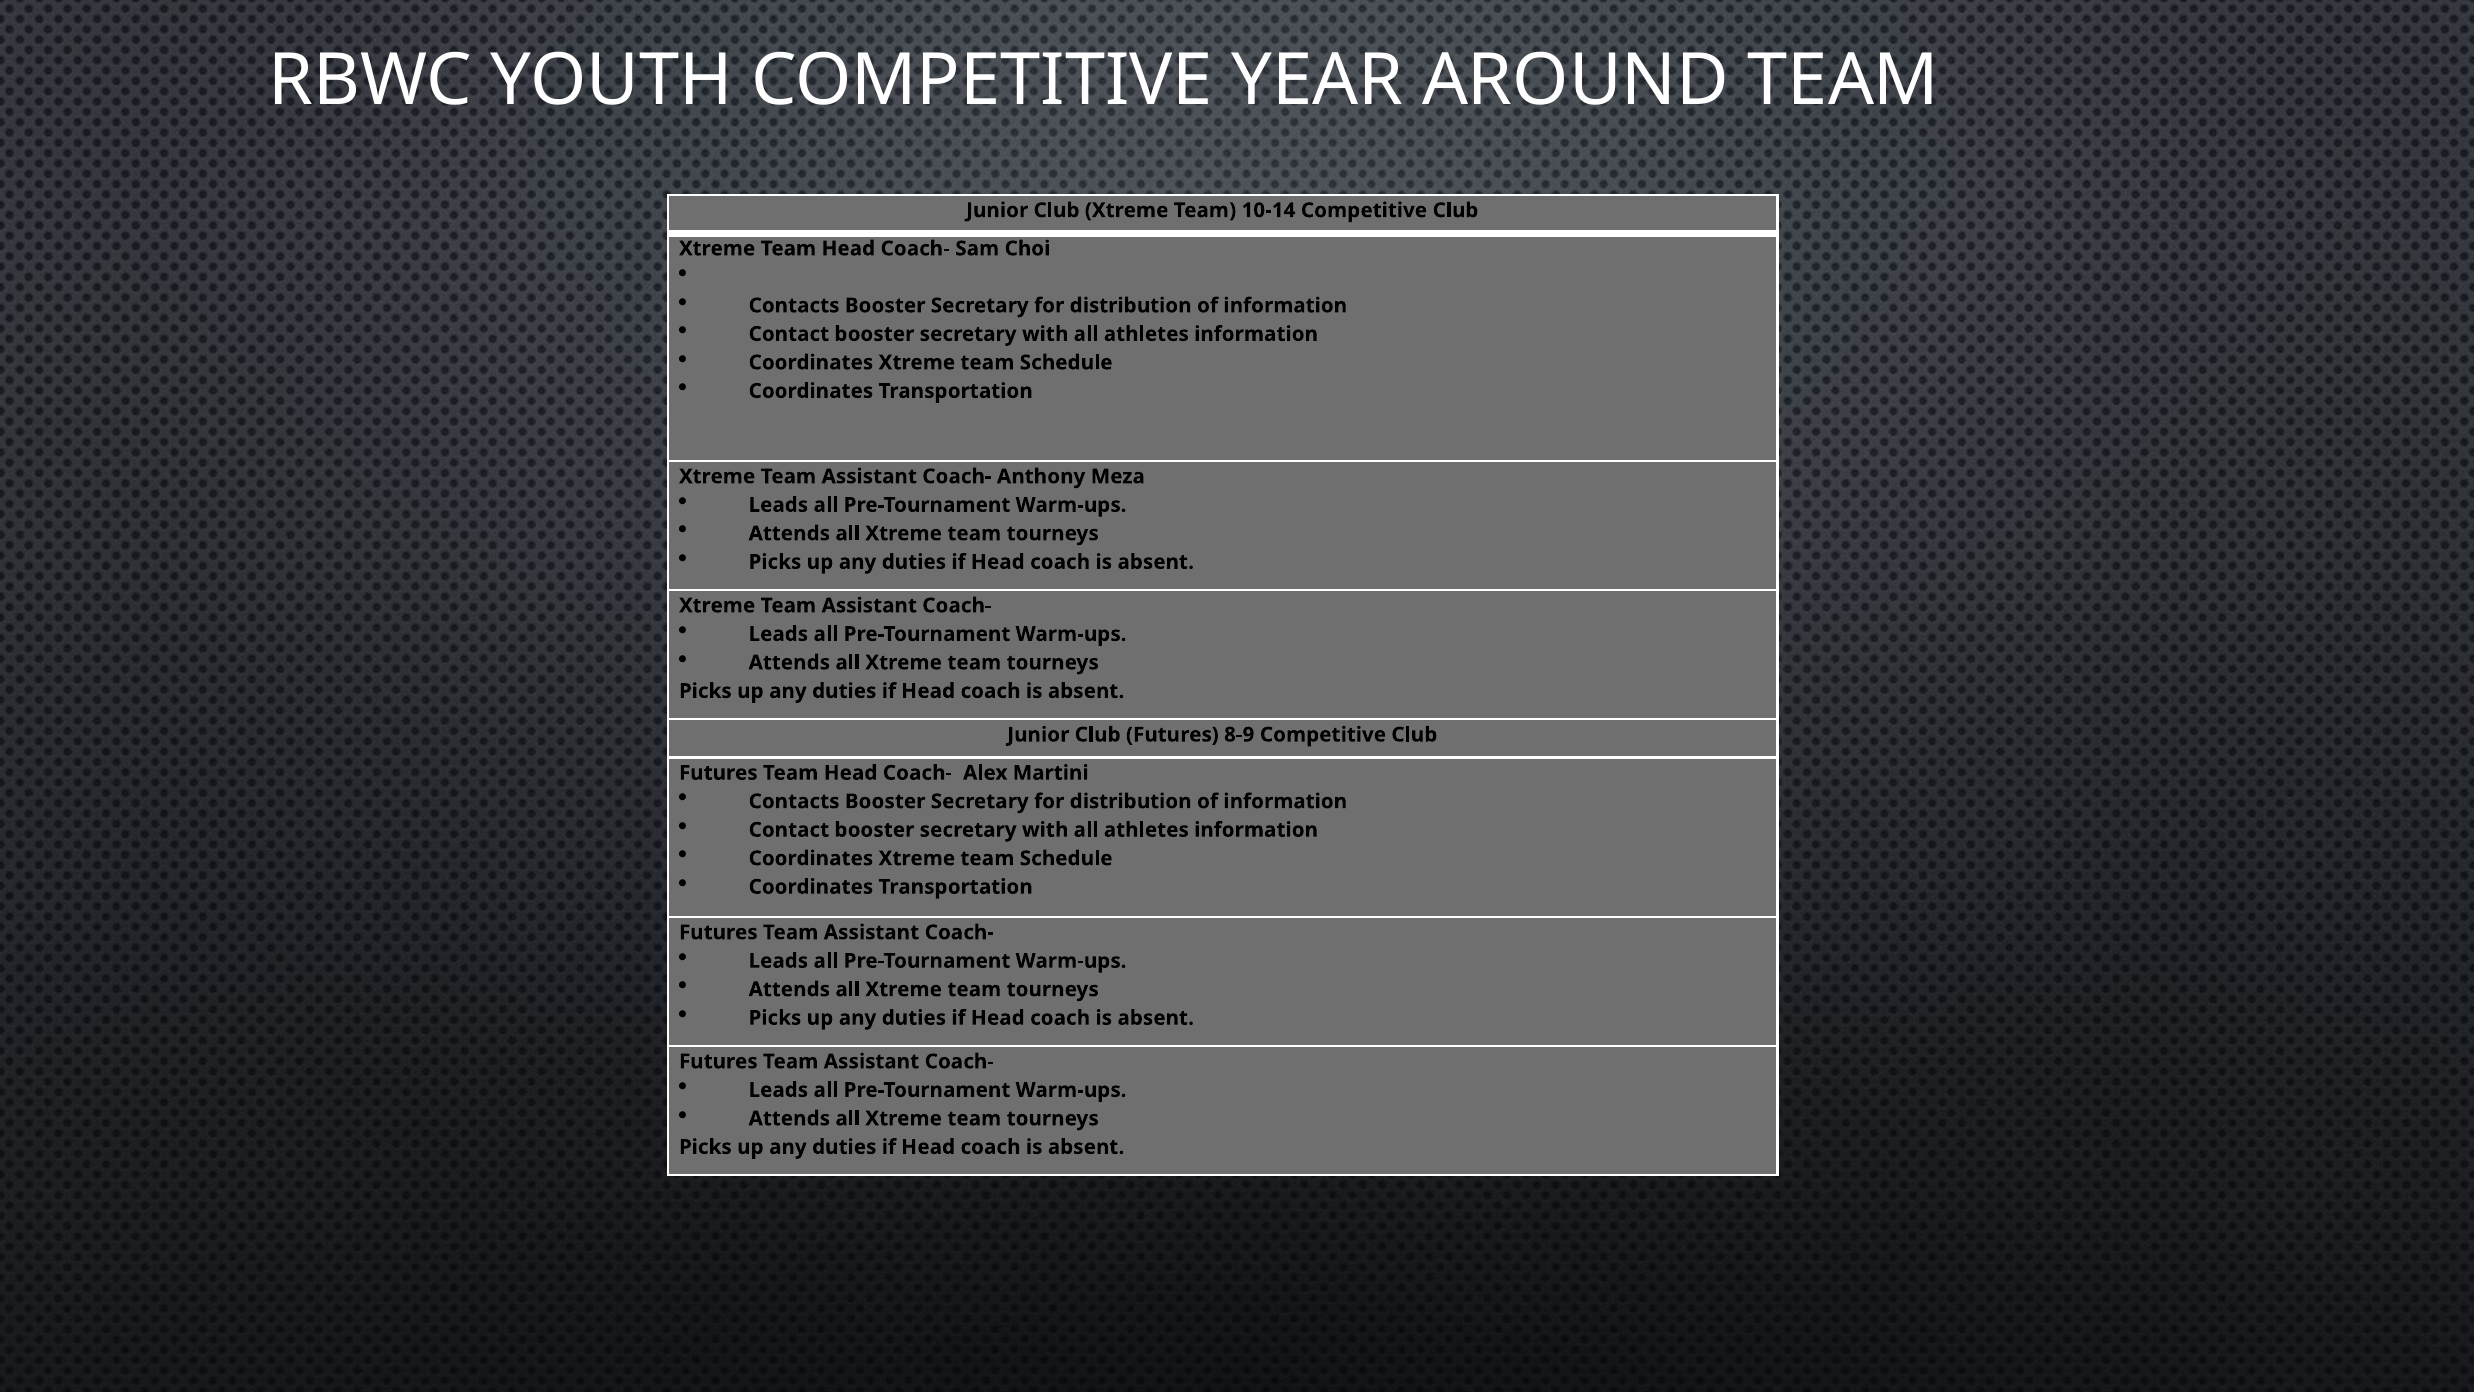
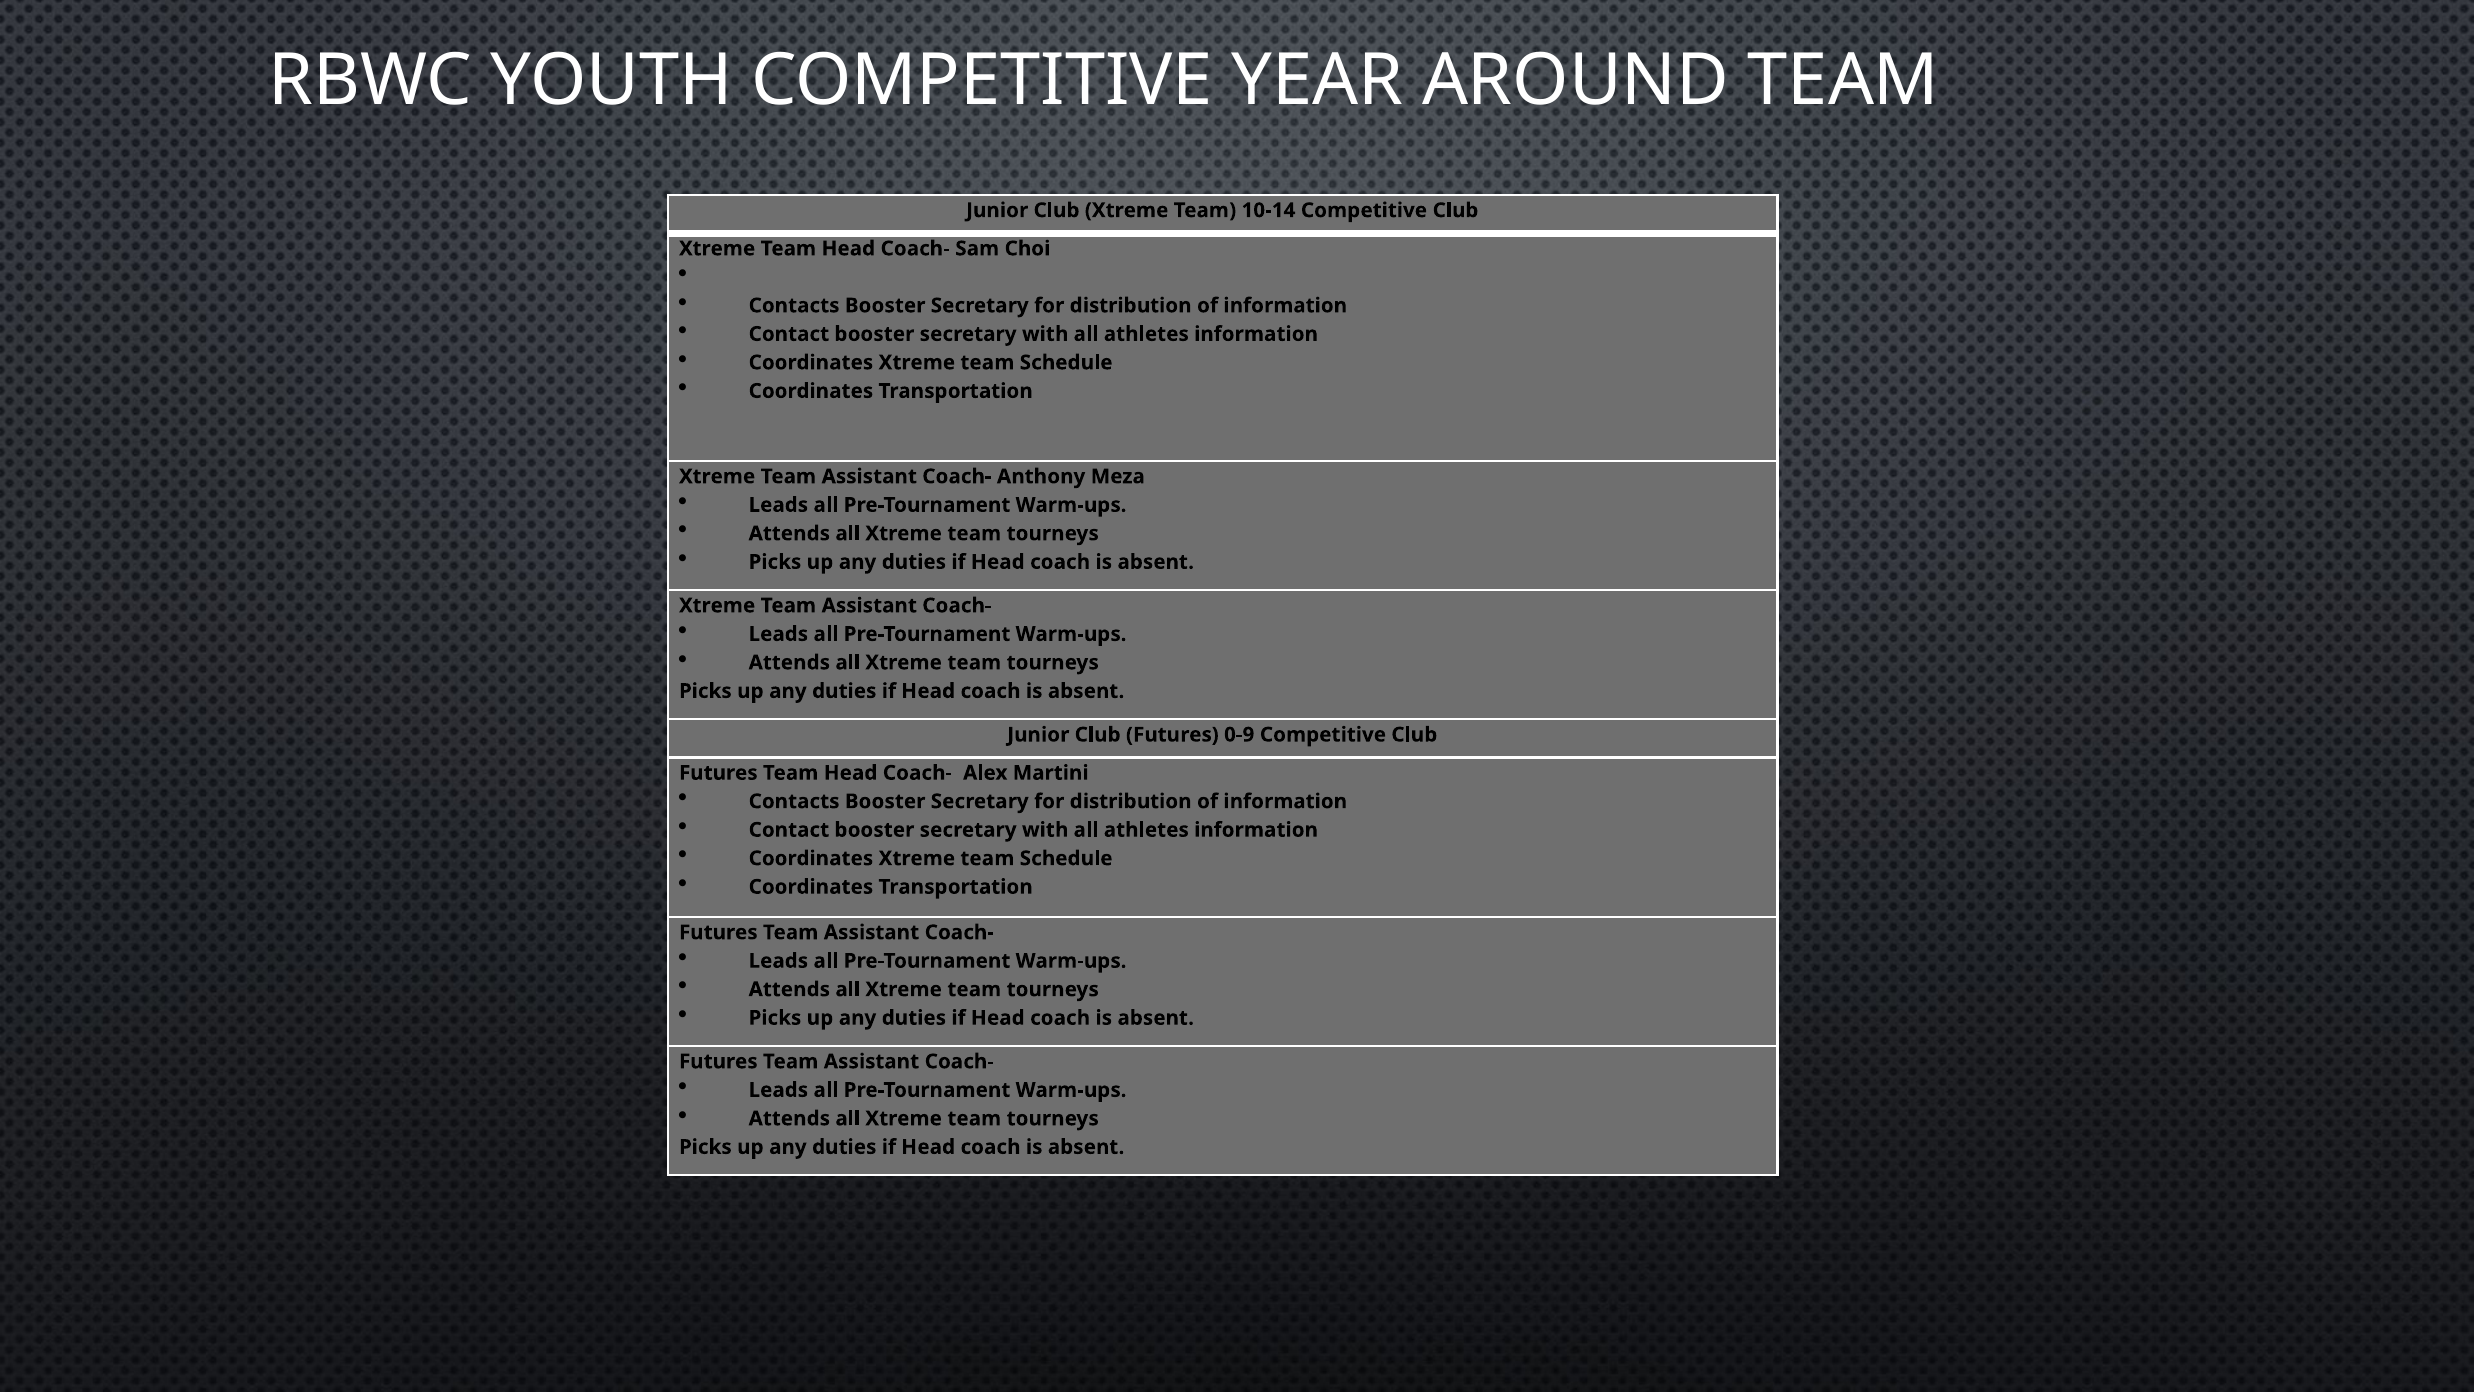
8-9: 8-9 -> 0-9 (1239, 735)
